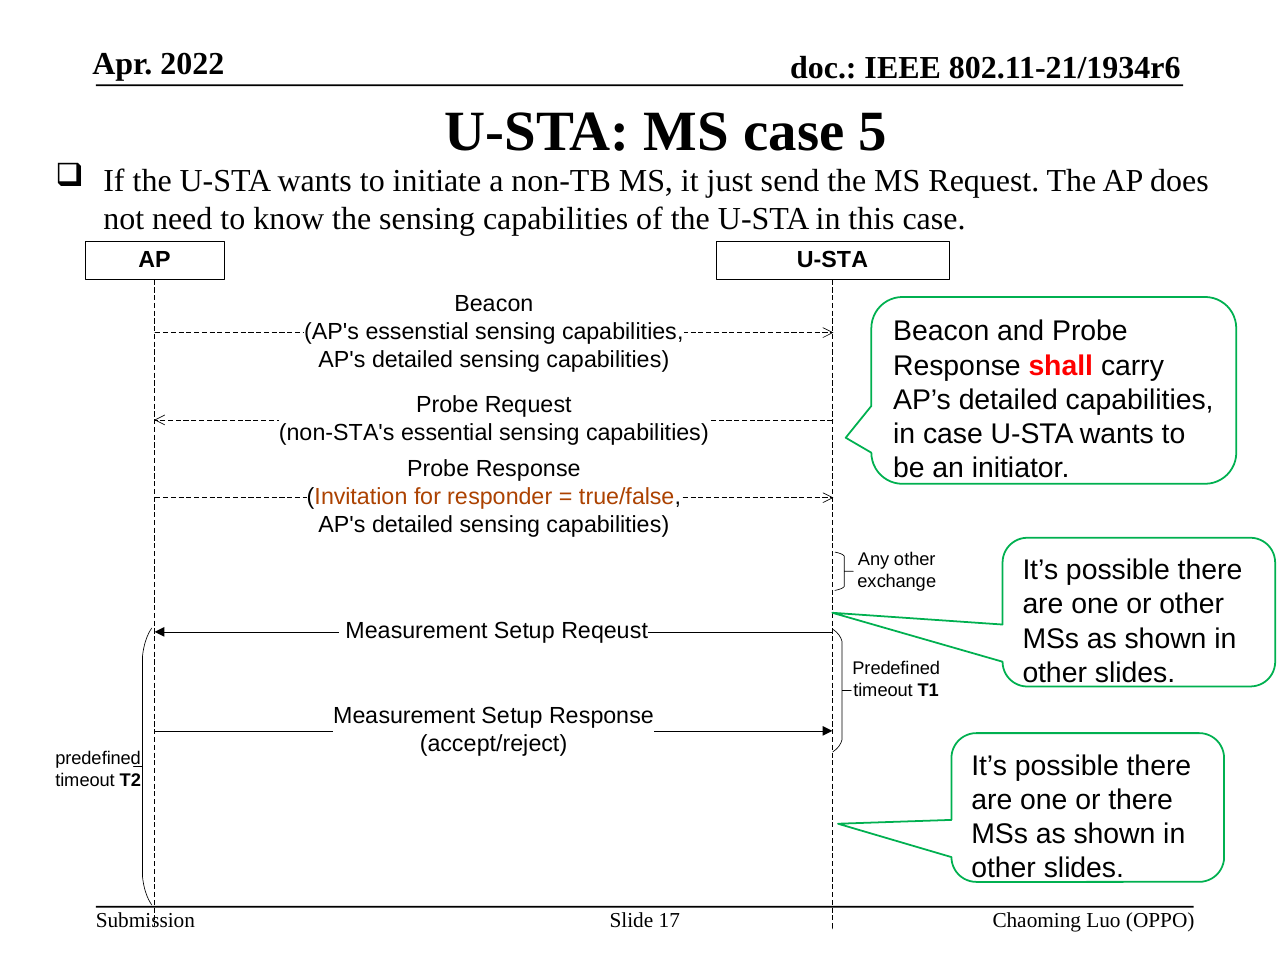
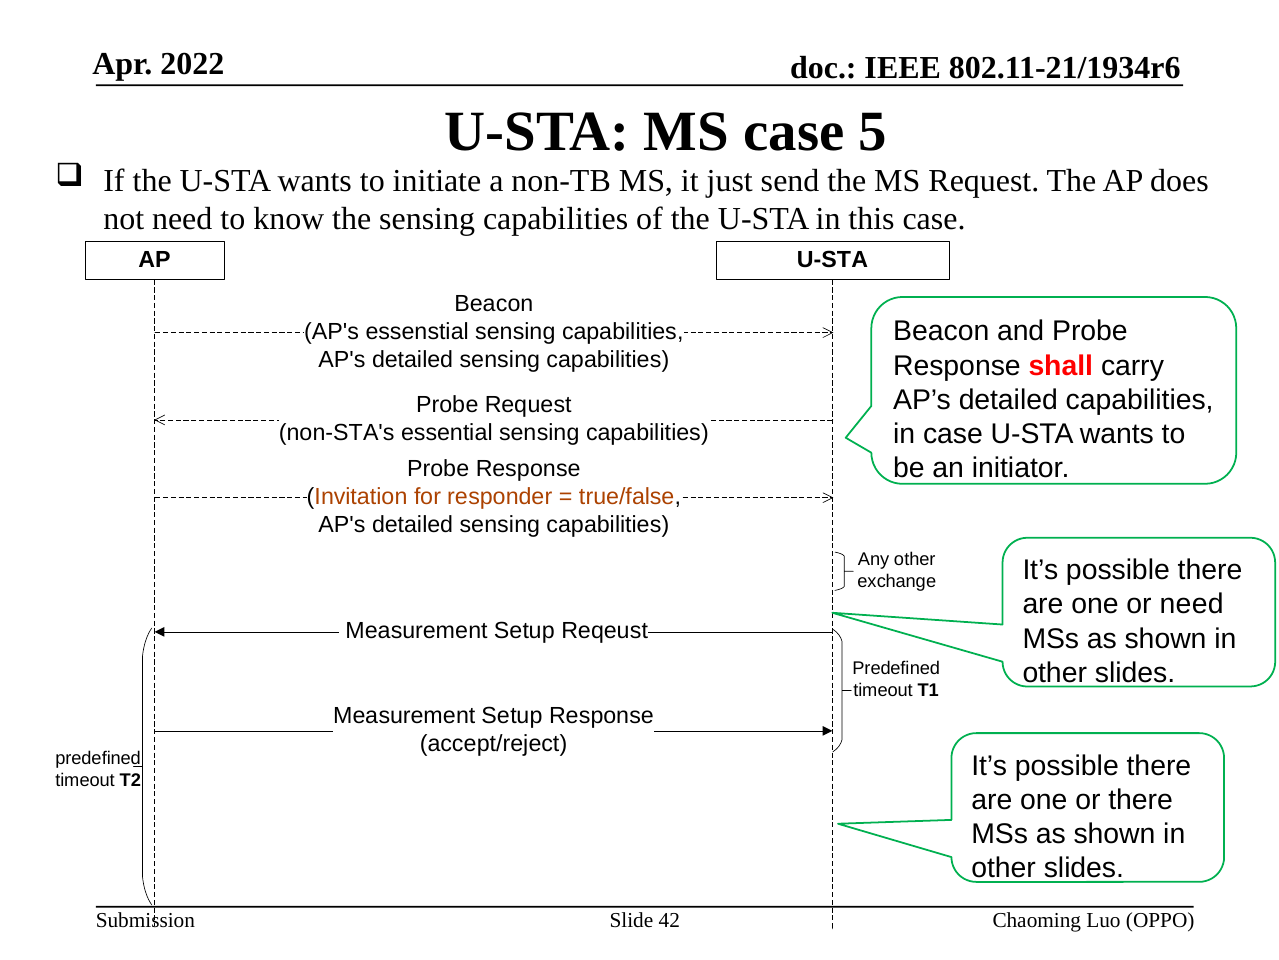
or other: other -> need (1192, 604)
17: 17 -> 42 (669, 920)
